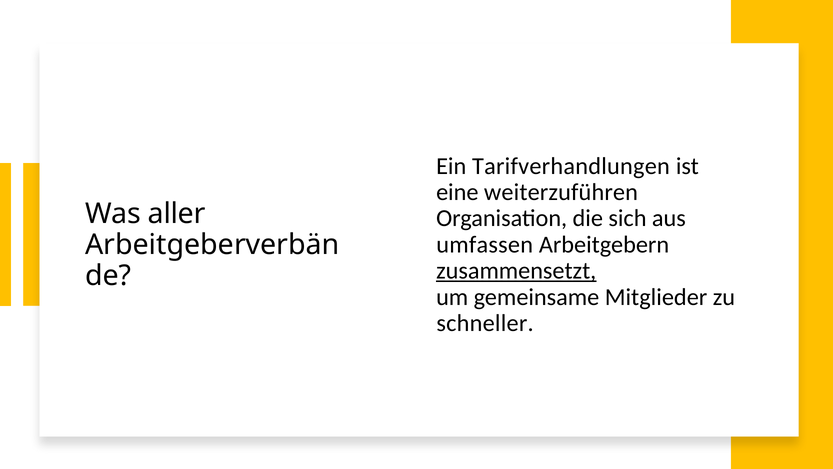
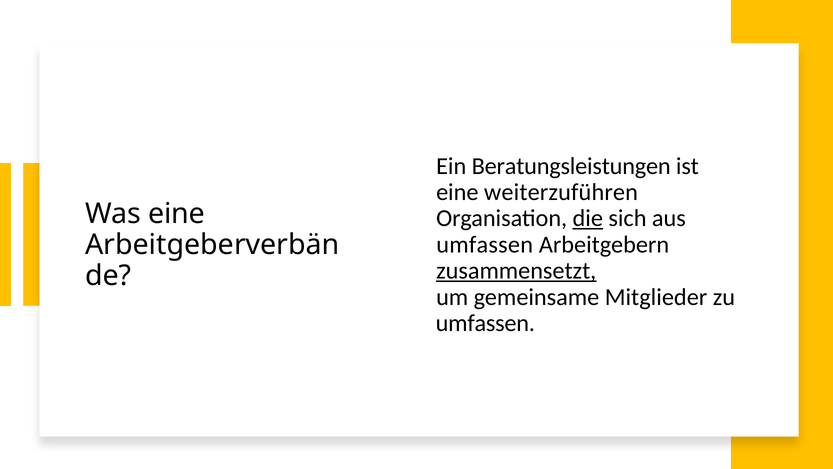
Tarifverhandlungen: Tarifverhandlungen -> Beratungsleistungen (571, 166)
Was aller: aller -> eine (177, 214)
die underline: none -> present (588, 218)
schneller: schneller -> umfassen (485, 323)
